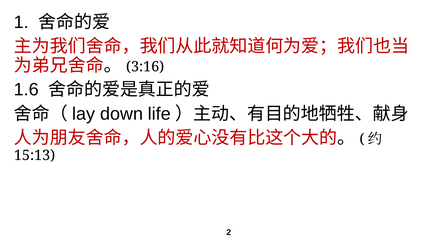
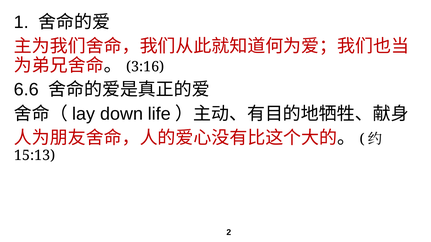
1.6: 1.6 -> 6.6 (26, 90)
